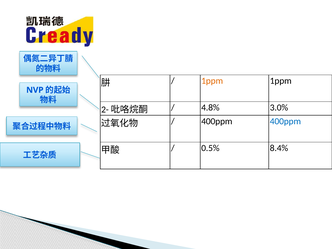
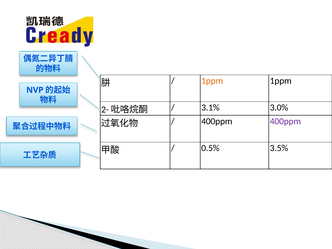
4.8%: 4.8% -> 3.1% (210, 108)
400ppm colour: blue -> purple (285, 121)
8.4%: 8.4% -> 3.5% (279, 148)
